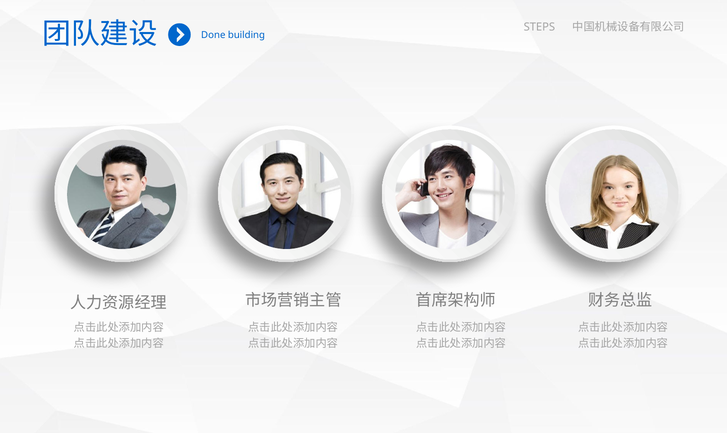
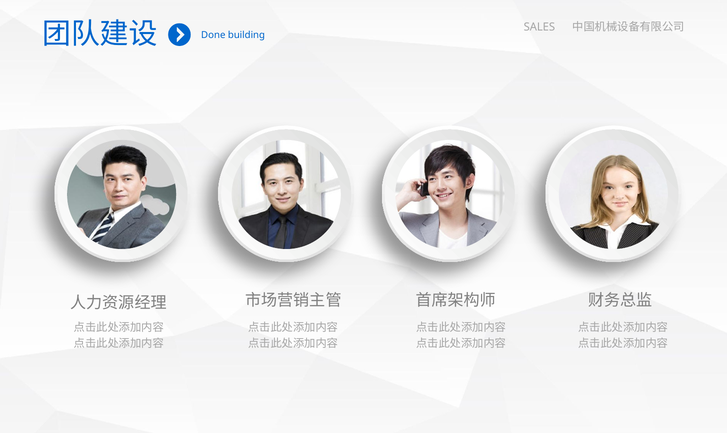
STEPS: STEPS -> SALES (539, 27)
